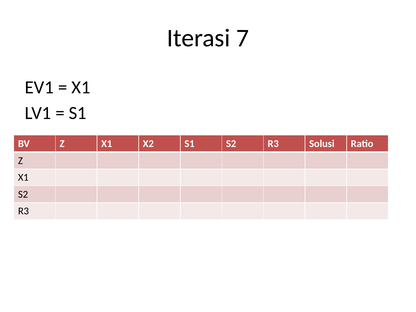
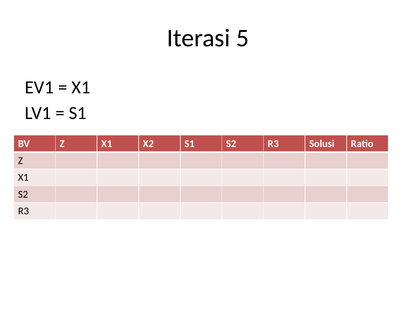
7: 7 -> 5 (243, 38)
